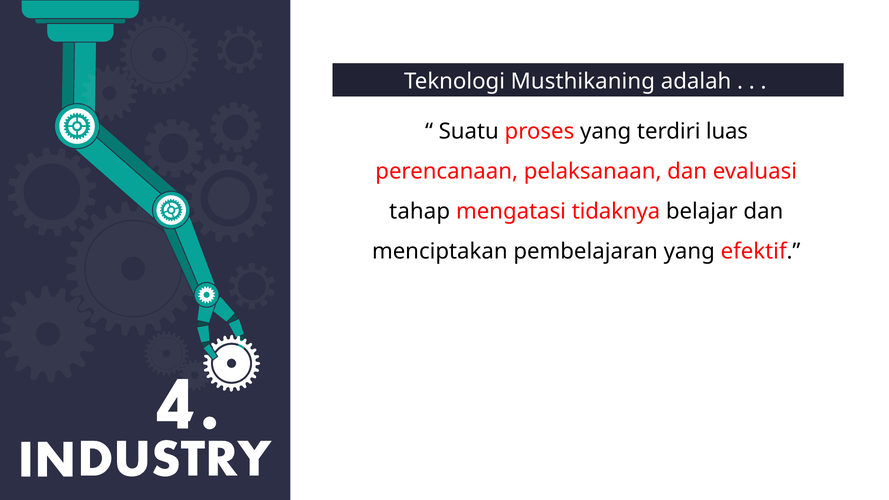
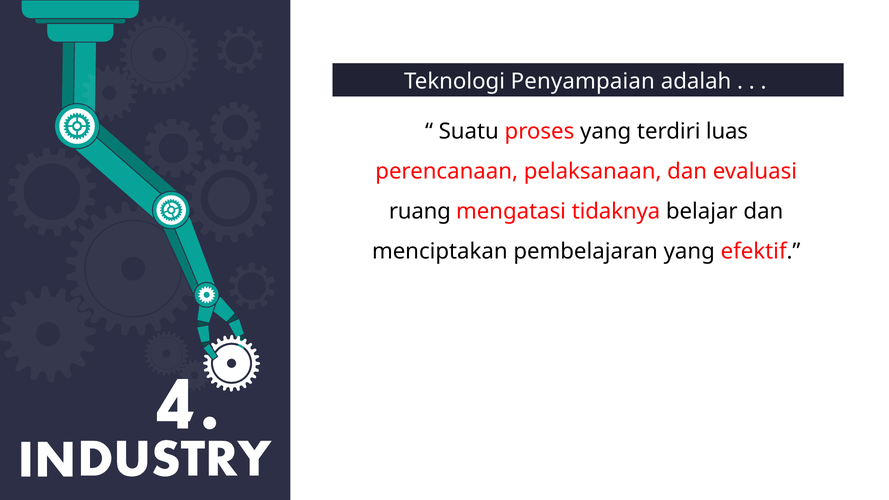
Musthikaning: Musthikaning -> Penyampaian (583, 81)
tahap: tahap -> ruang (420, 211)
